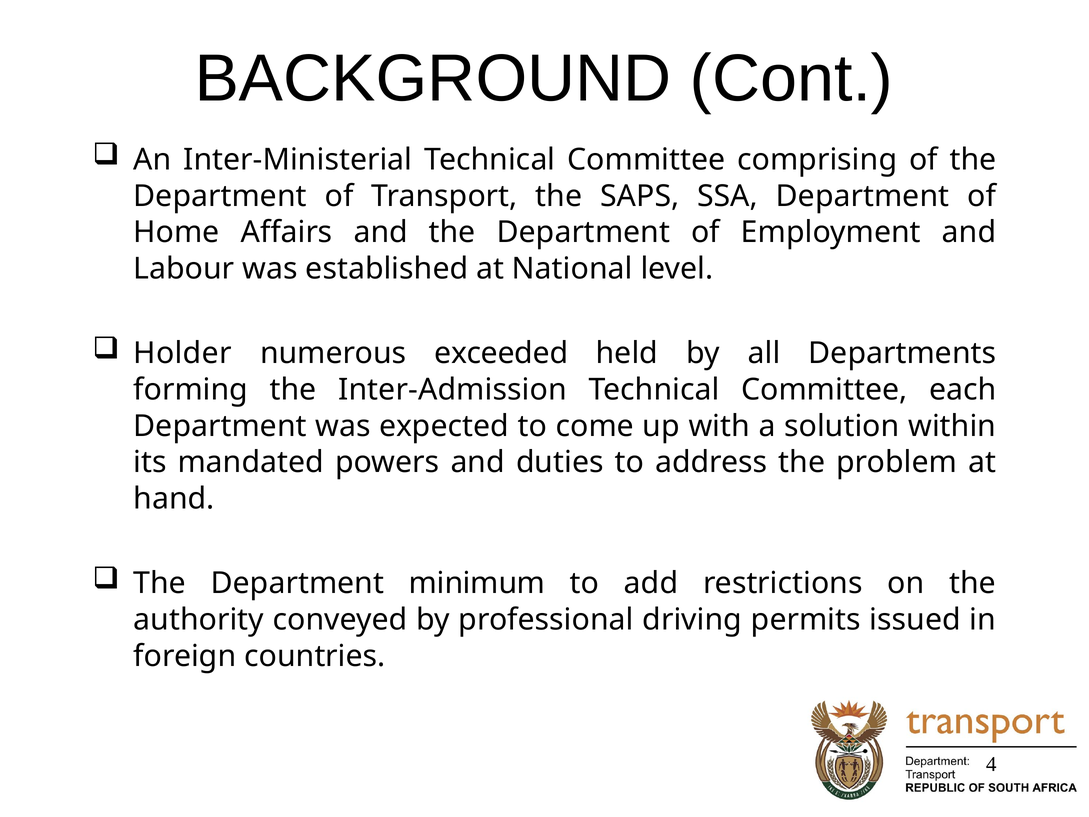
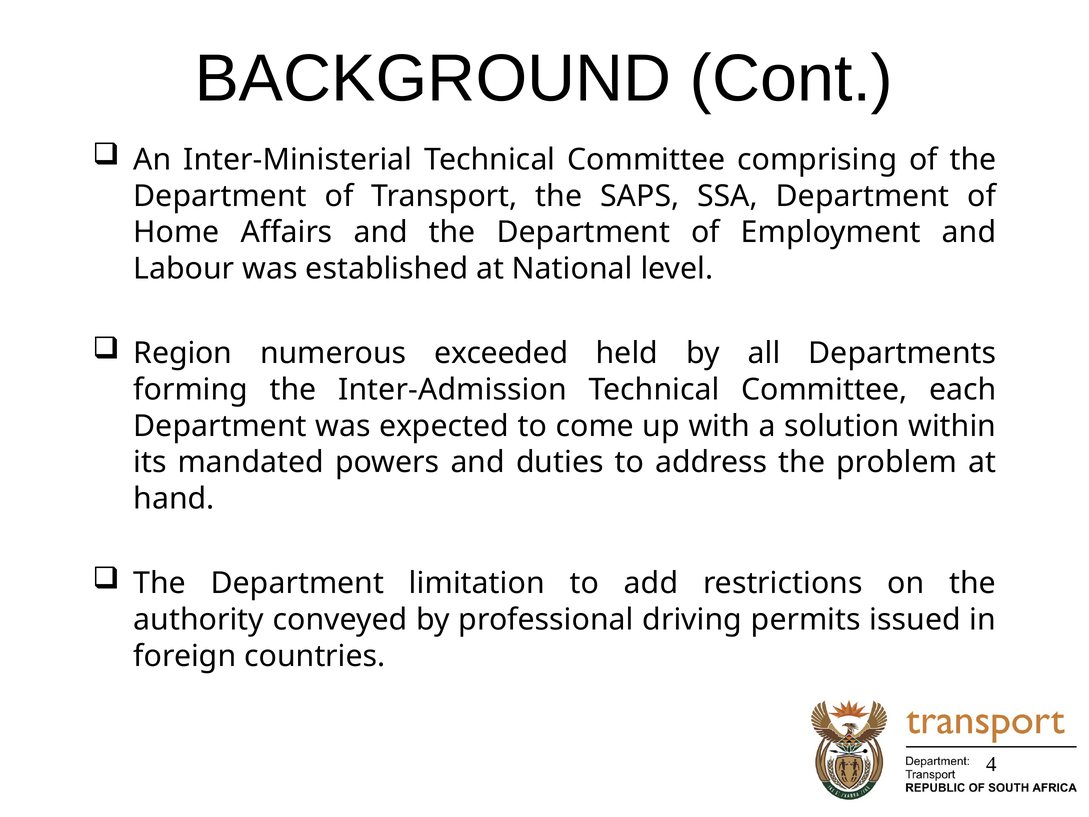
Holder: Holder -> Region (183, 353)
minimum: minimum -> limitation (477, 583)
